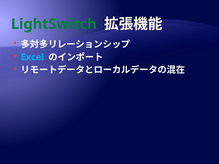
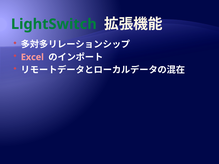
Excel colour: light blue -> pink (32, 57)
